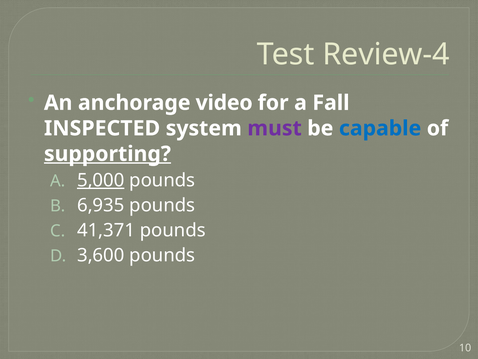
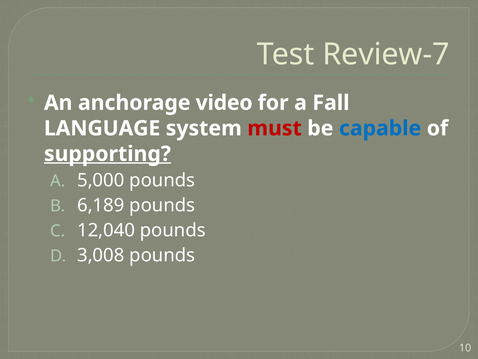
Review-4: Review-4 -> Review-7 (386, 54)
INSPECTED: INSPECTED -> LANGUAGE (102, 128)
must colour: purple -> red (275, 128)
5,000 underline: present -> none (101, 180)
6,935: 6,935 -> 6,189 (101, 205)
41,371: 41,371 -> 12,040 (106, 230)
3,600: 3,600 -> 3,008 (101, 255)
